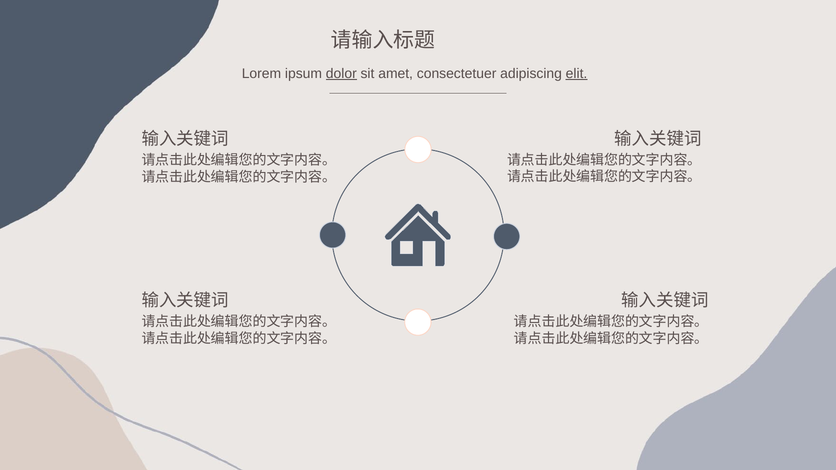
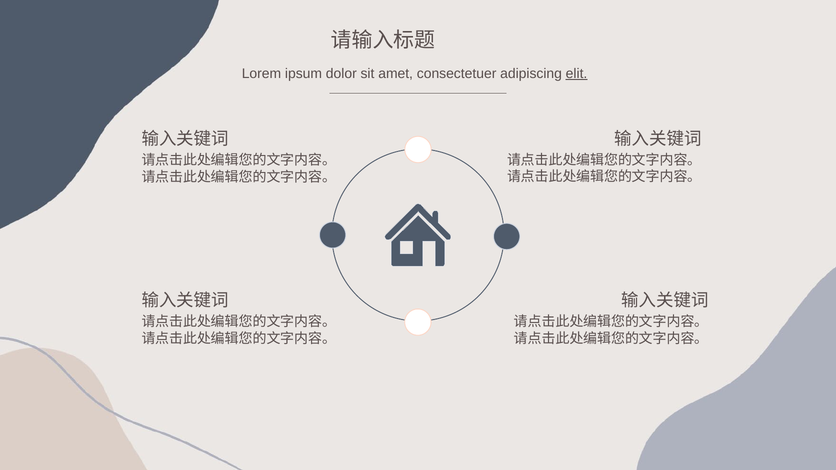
dolor underline: present -> none (341, 74)
